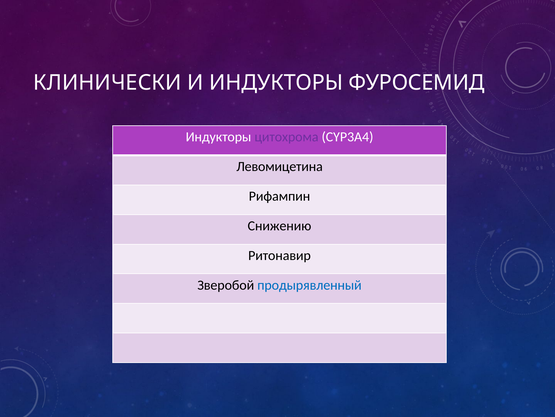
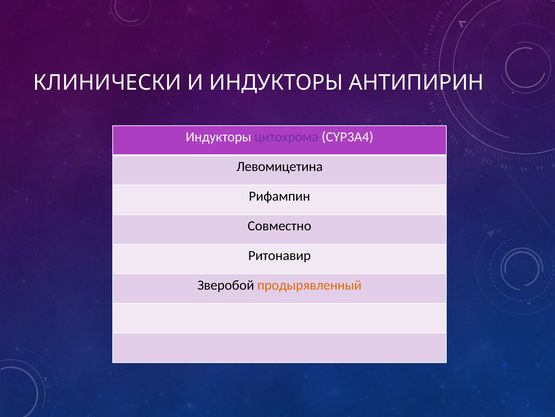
ФУРОСЕМИД: ФУРОСЕМИД -> АНТИПИРИН (416, 83)
Снижению: Снижению -> Совместно (279, 226)
продырявленный colour: blue -> orange (309, 285)
